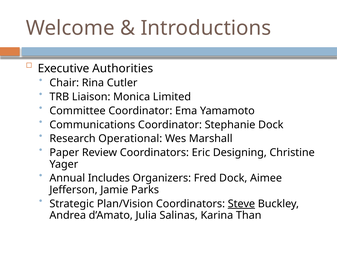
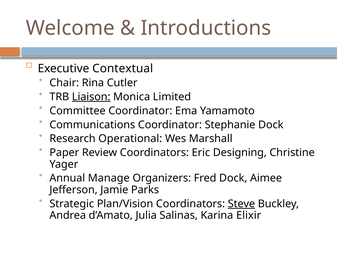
Authorities: Authorities -> Contextual (123, 68)
Liaison underline: none -> present (91, 97)
Includes: Includes -> Manage (109, 178)
Than: Than -> Elixir (249, 215)
